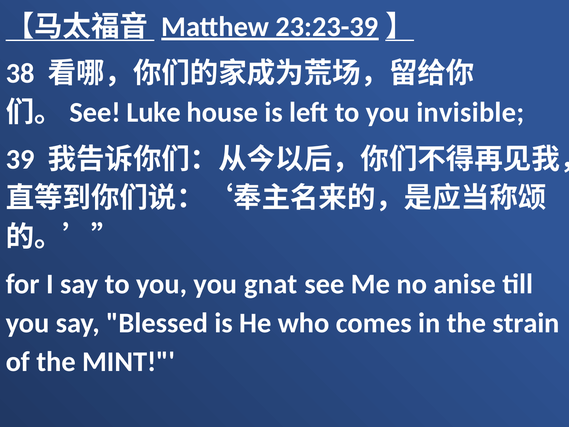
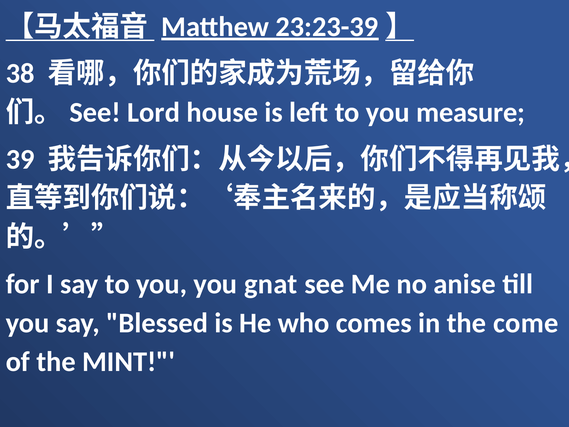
Luke: Luke -> Lord (154, 112)
invisible: invisible -> measure (471, 112)
strain: strain -> come (526, 323)
